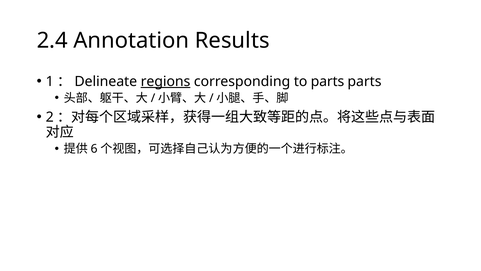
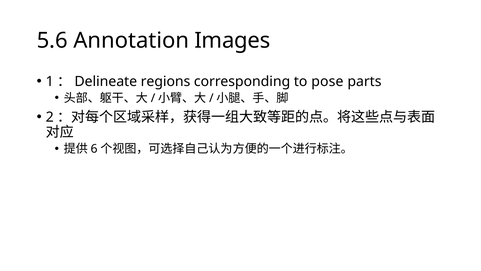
2.4: 2.4 -> 5.6 (52, 40)
Results: Results -> Images (232, 40)
regions underline: present -> none (166, 81)
to parts: parts -> pose (327, 81)
